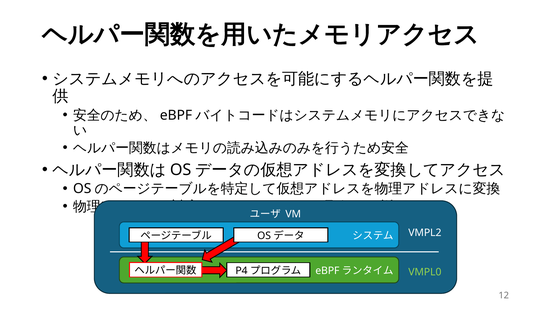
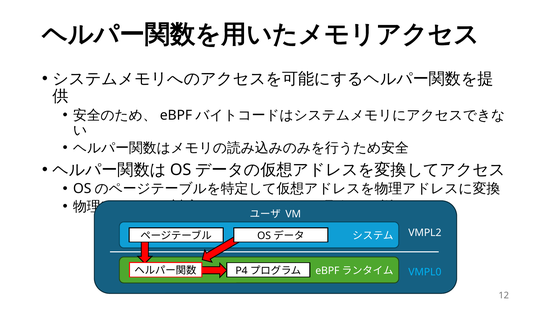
VMPL0 colour: light green -> light blue (425, 272)
